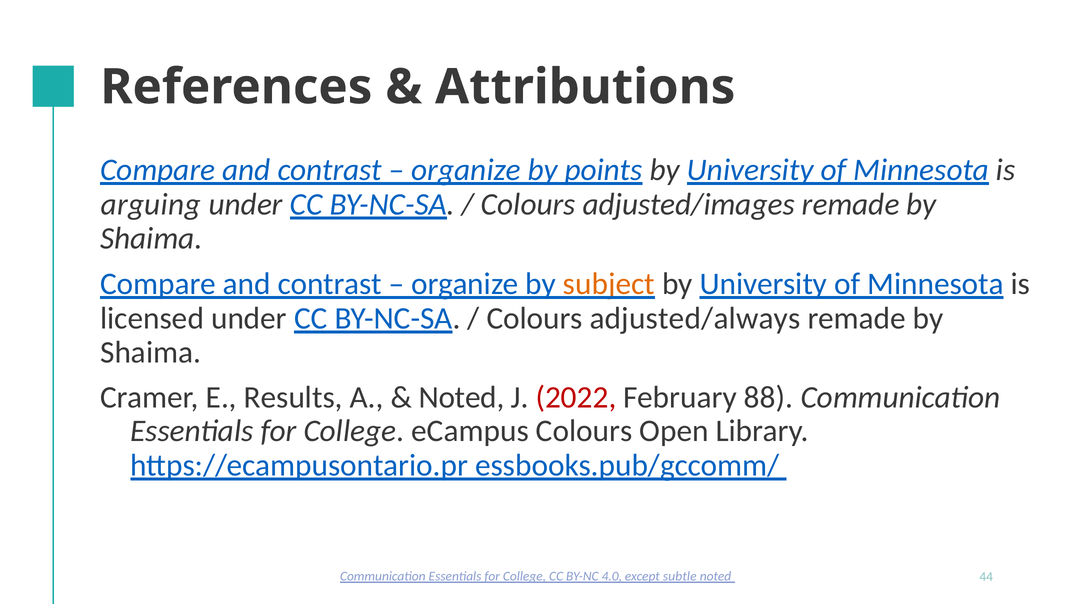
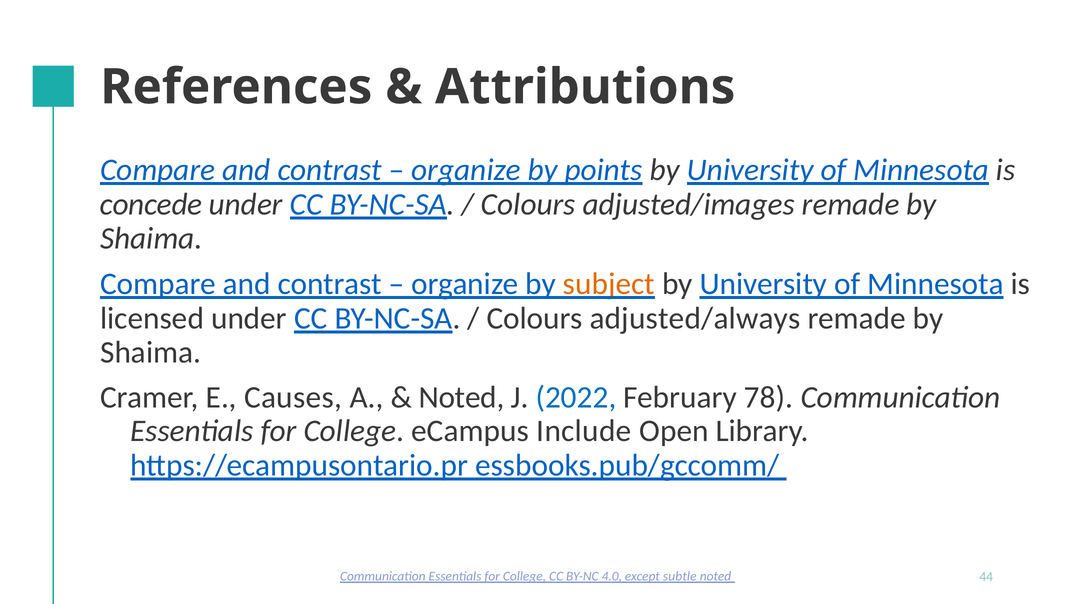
arguing: arguing -> concede (151, 205)
Results: Results -> Causes (293, 398)
2022 colour: red -> blue (576, 398)
88: 88 -> 78 (768, 398)
eCampus Colours: Colours -> Include (584, 431)
